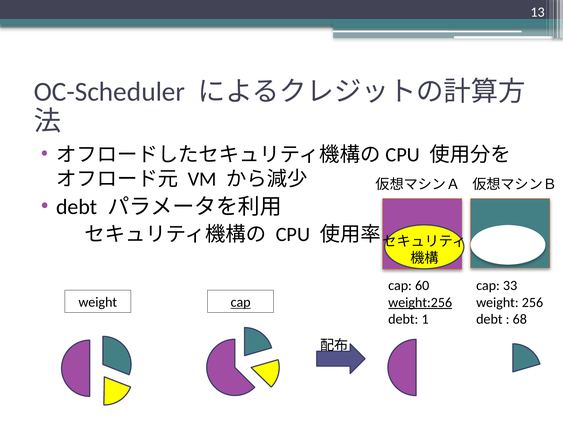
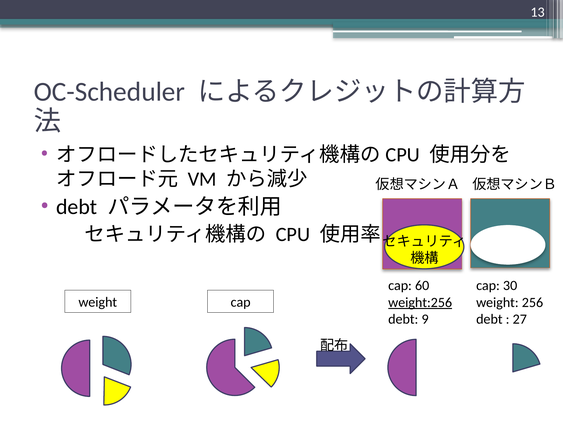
33: 33 -> 30 (510, 286)
cap underline: present -> none (241, 303)
1: 1 -> 9 (425, 320)
68: 68 -> 27 (520, 320)
